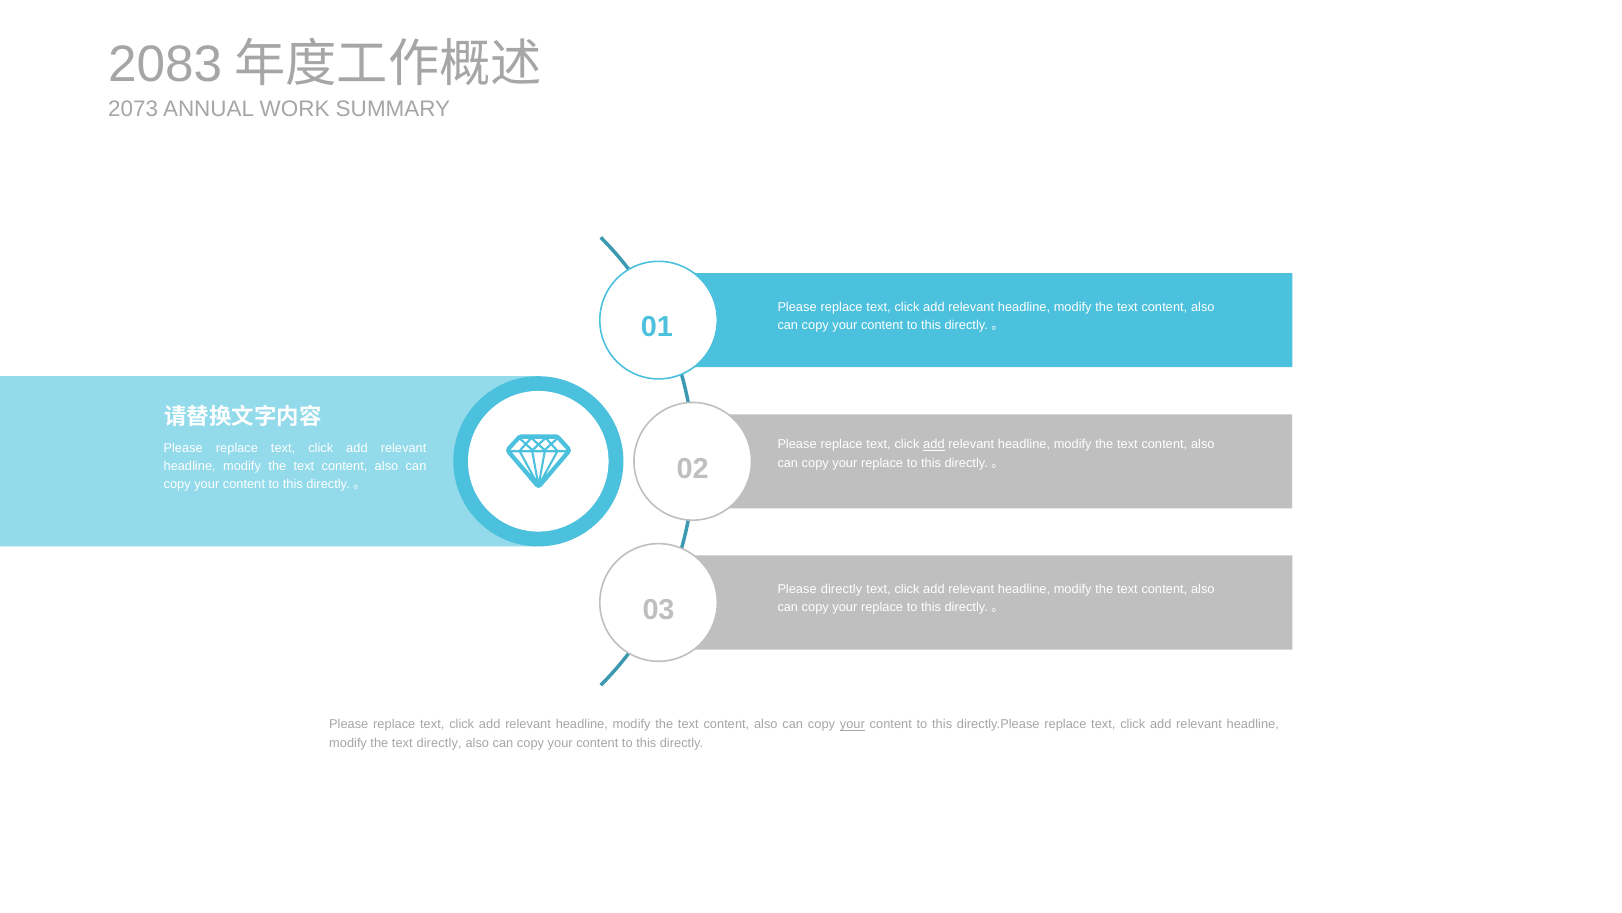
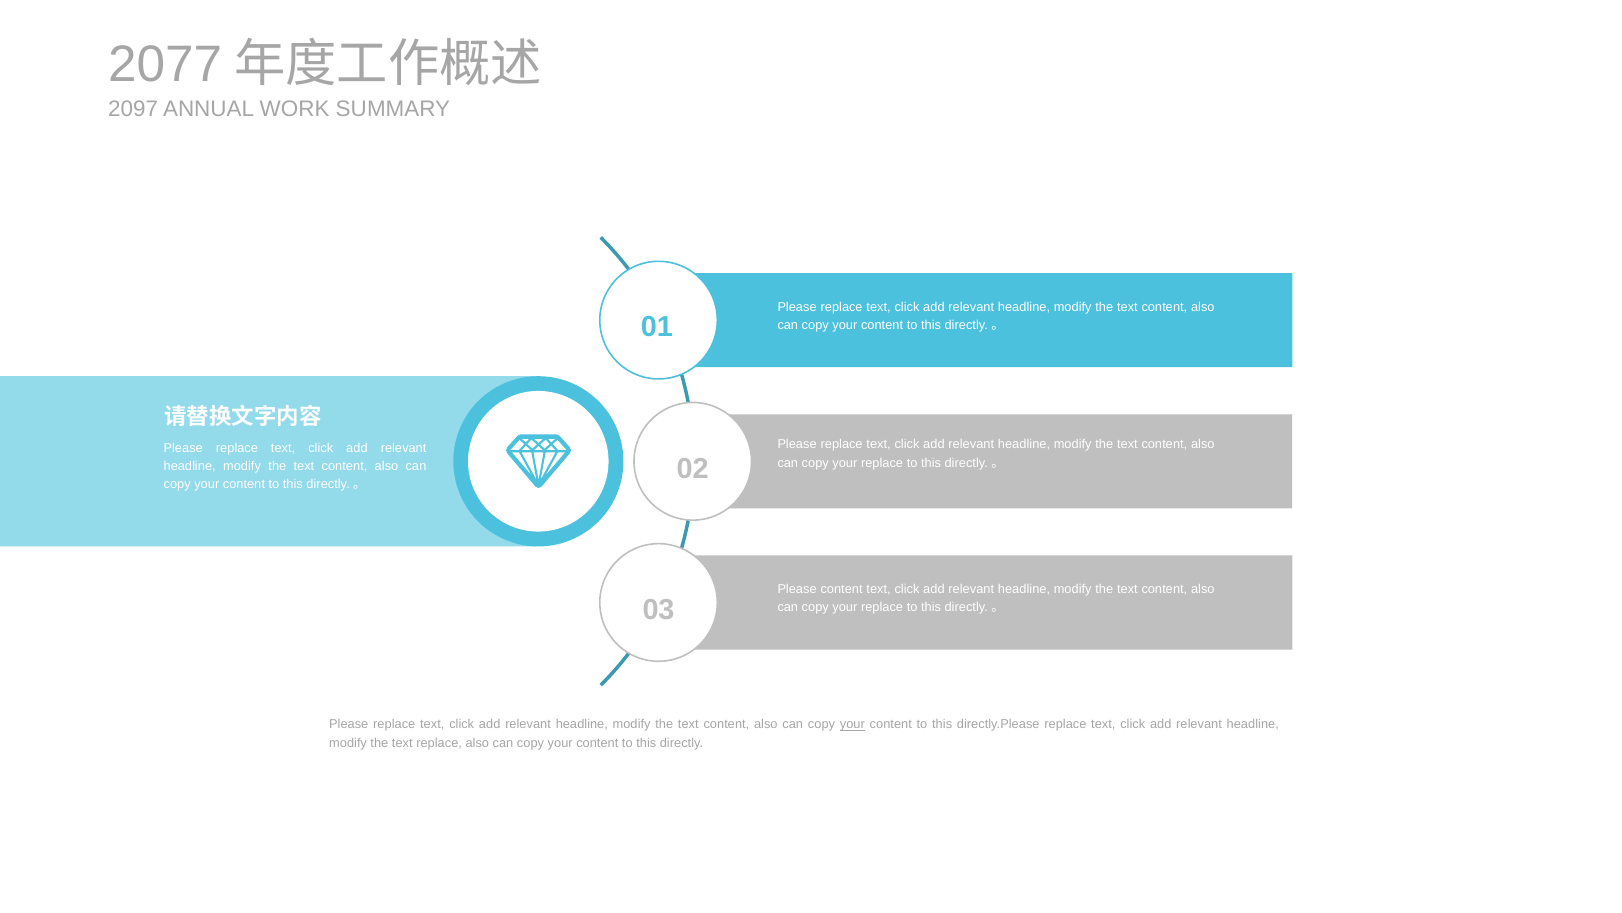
2083: 2083 -> 2077 (165, 64)
2073: 2073 -> 2097 (133, 109)
add underline: present -> none (934, 444)
Please directly: directly -> content (842, 589)
text directly: directly -> replace (439, 742)
